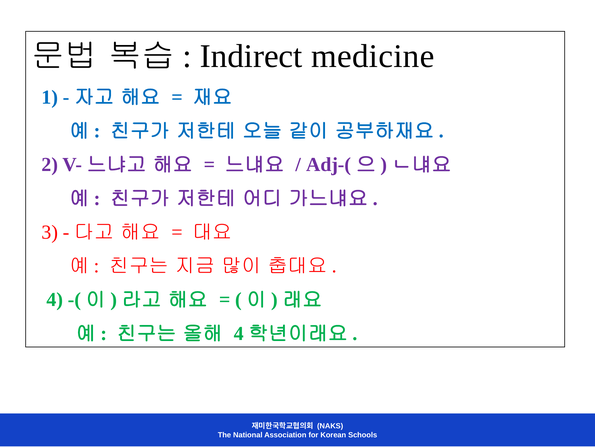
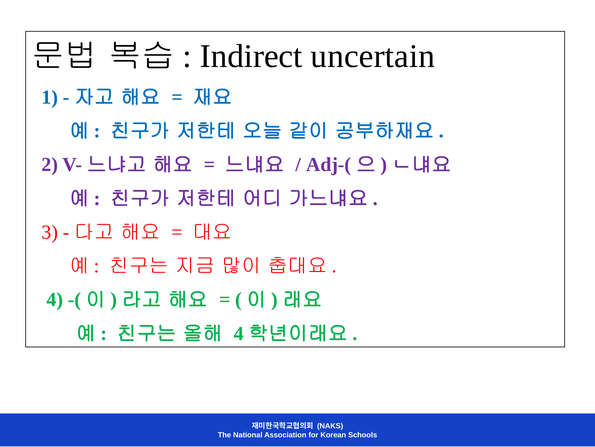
medicine: medicine -> uncertain (373, 56)
